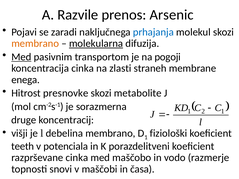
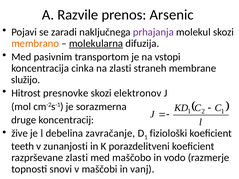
prhajanja colour: blue -> purple (153, 32)
Med underline: present -> none (21, 57)
pogoji: pogoji -> vstopi (168, 57)
enega: enega -> služijo (26, 80)
metabolite: metabolite -> elektronov (138, 93)
višji: višji -> žive (20, 133)
debelina membrano: membrano -> zavračanje (110, 133)
potenciala: potenciala -> zunanjosti (66, 146)
razprševane cinka: cinka -> zlasti (77, 158)
časa: časa -> vanj (142, 169)
